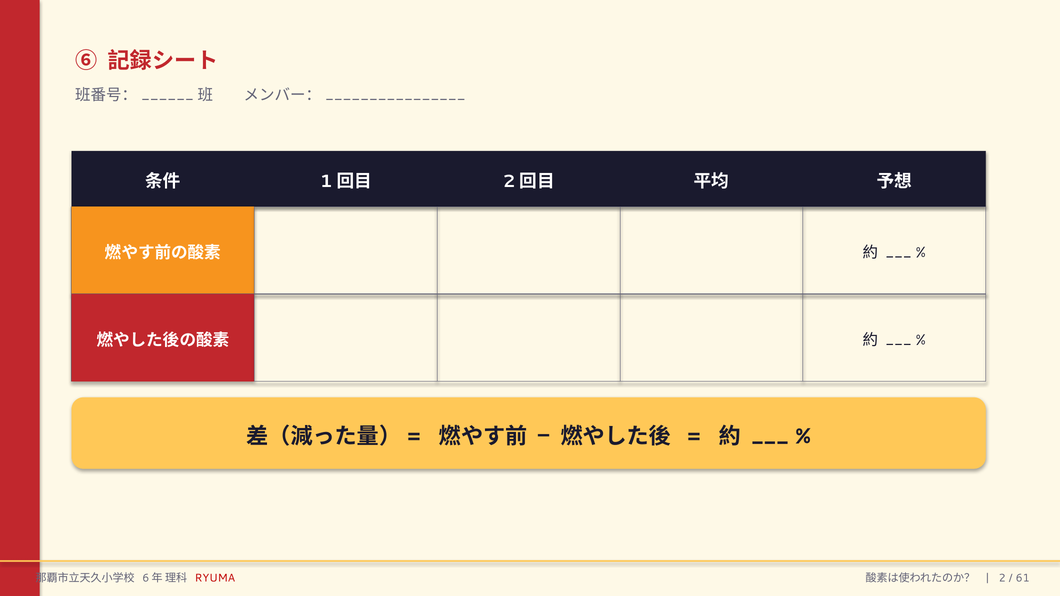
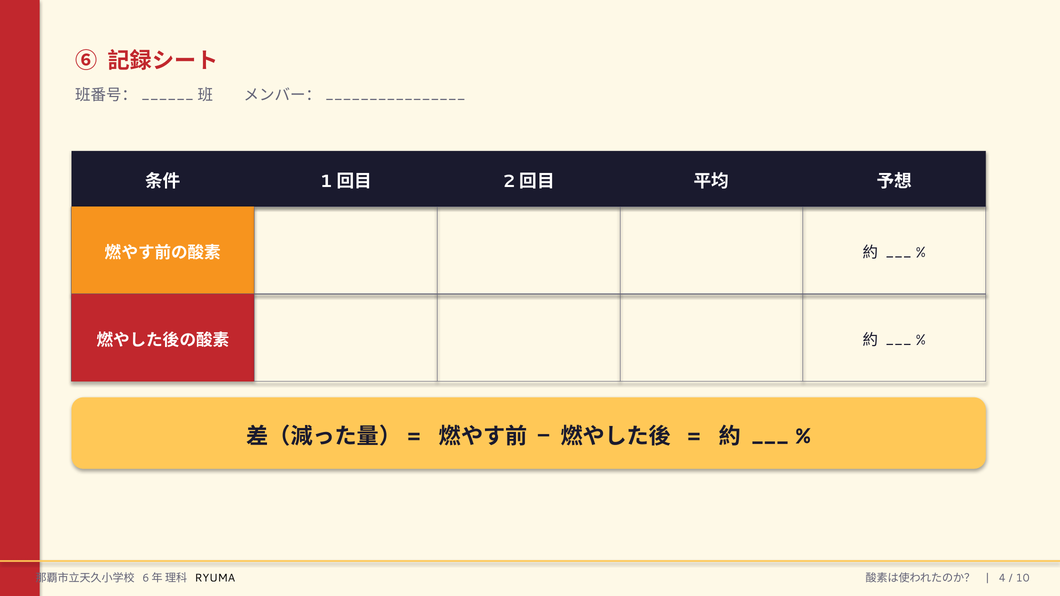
RYUMA colour: red -> black (215, 578)
2: 2 -> 4 (1002, 578)
61: 61 -> 10 (1023, 578)
